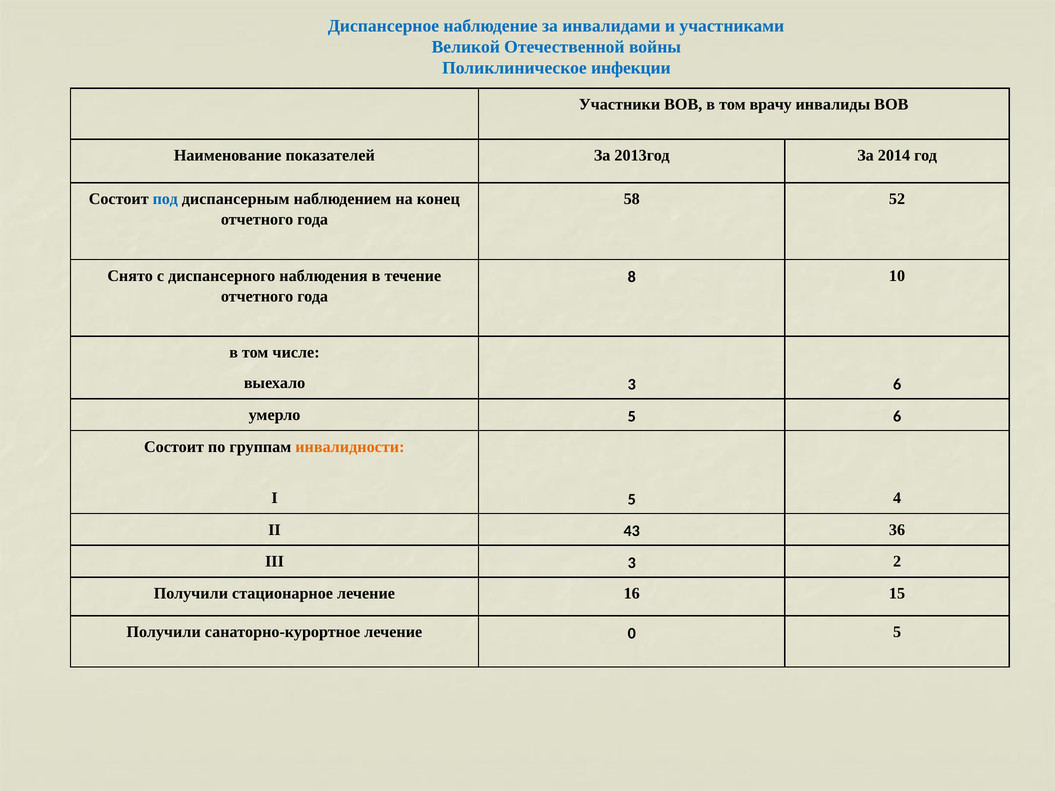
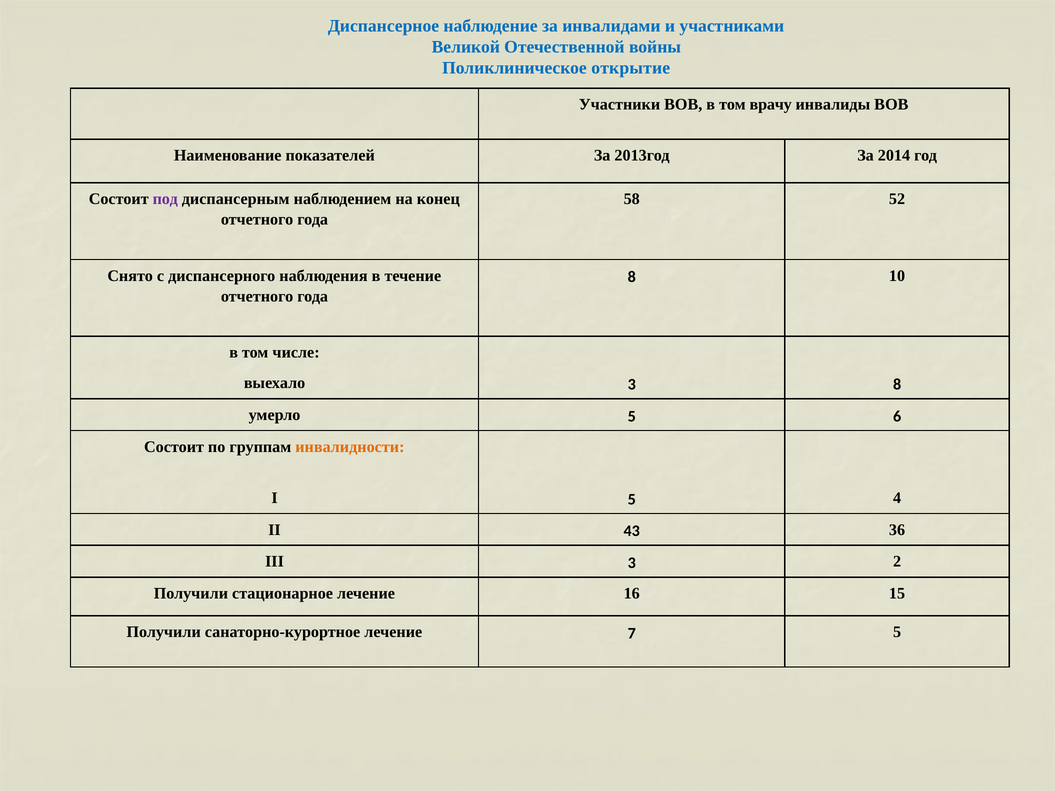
инфекции: инфекции -> открытие (631, 68)
под colour: blue -> purple (165, 199)
3 6: 6 -> 8 (897, 385)
0: 0 -> 7 (632, 634)
